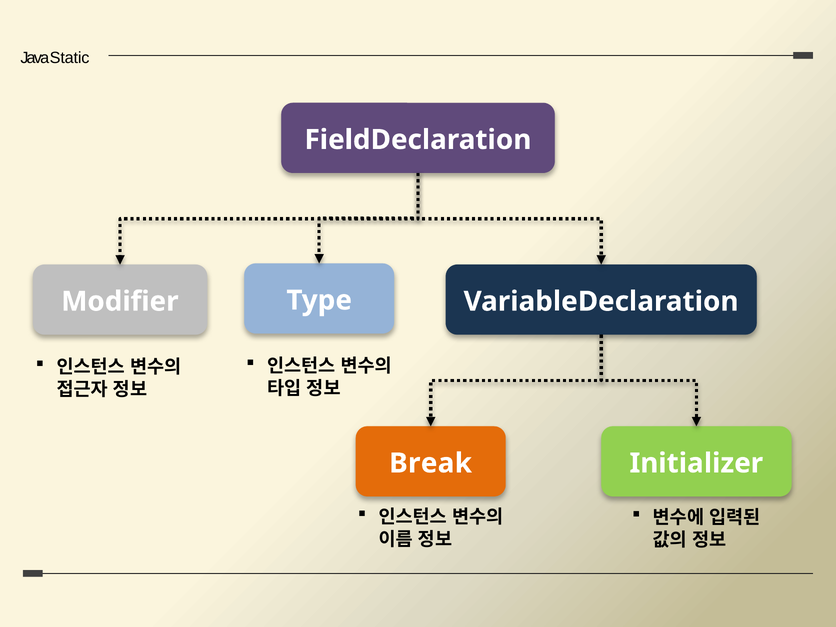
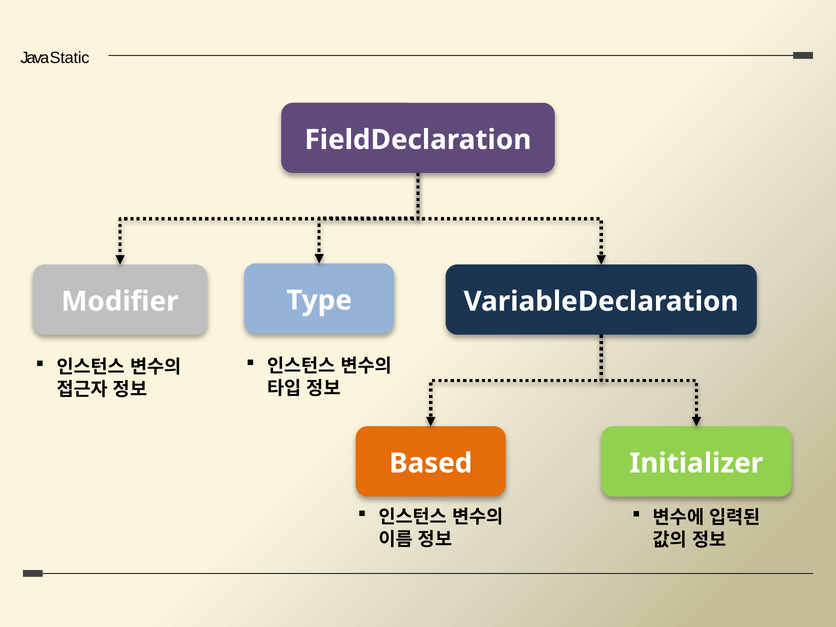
Break: Break -> Based (431, 463)
